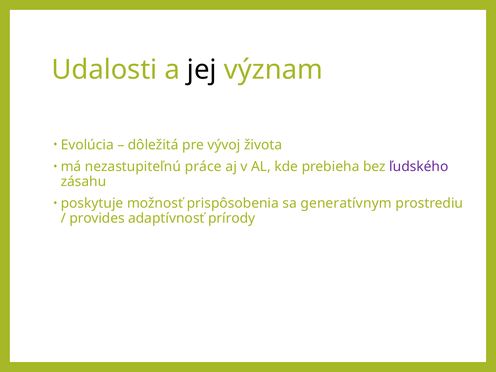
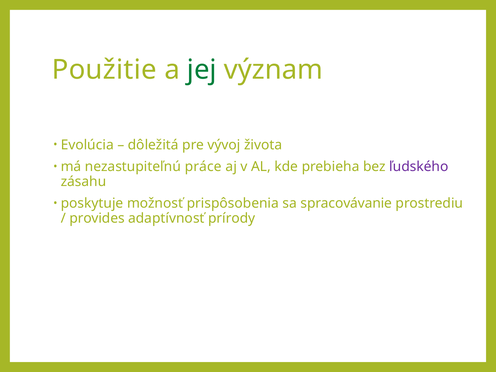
Udalosti: Udalosti -> Použitie (104, 70)
jej colour: black -> green (202, 70)
generatívnym: generatívnym -> spracovávanie (346, 203)
